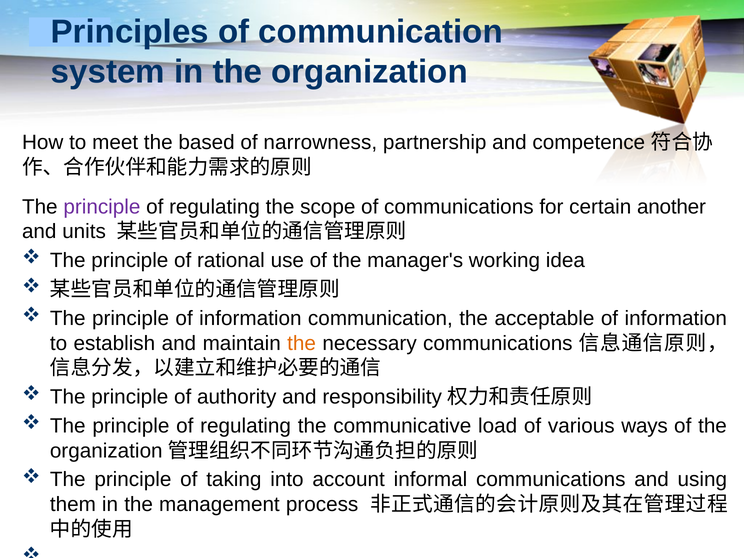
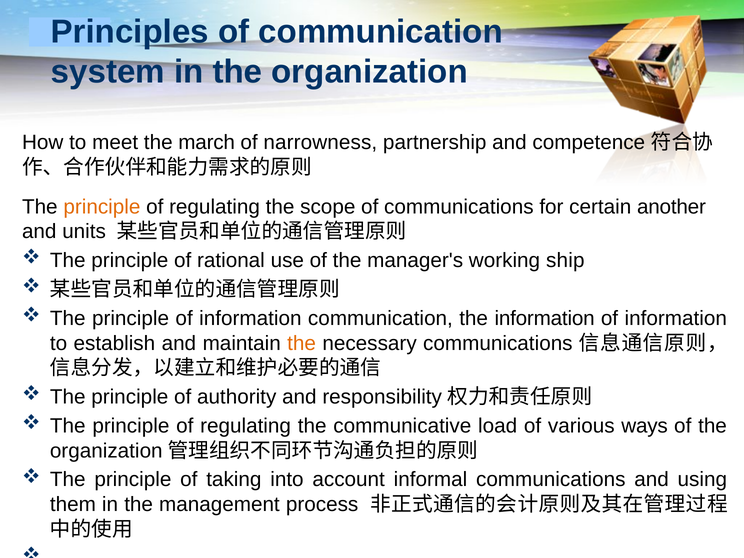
based: based -> march (207, 142)
principle colour: purple -> orange (102, 207)
idea: idea -> ship (565, 260)
the acceptable: acceptable -> information (545, 318)
